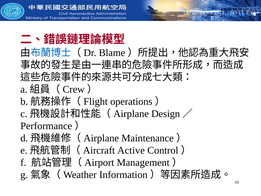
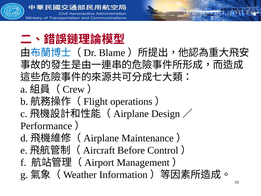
Active: Active -> Before (131, 150)
